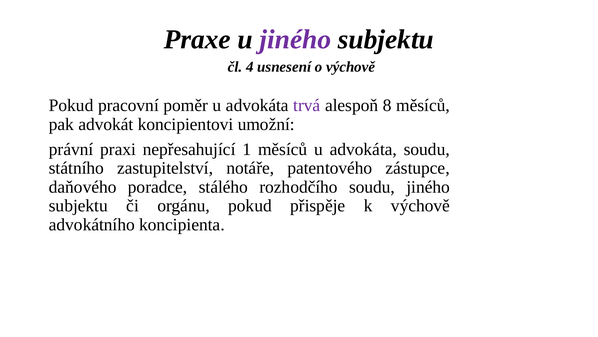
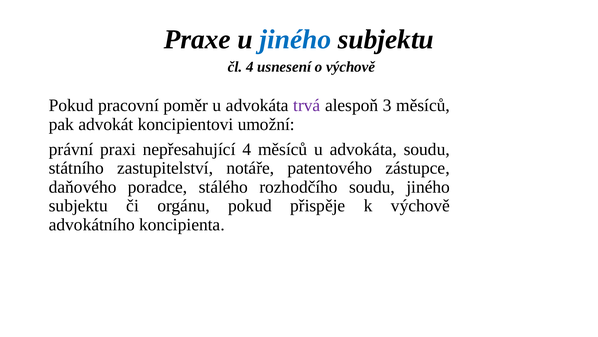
jiného colour: purple -> blue (295, 39)
8: 8 -> 3 (387, 105)
nepřesahující 1: 1 -> 4 (247, 149)
